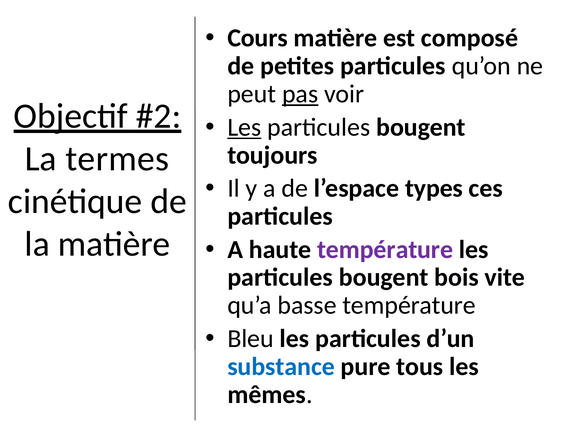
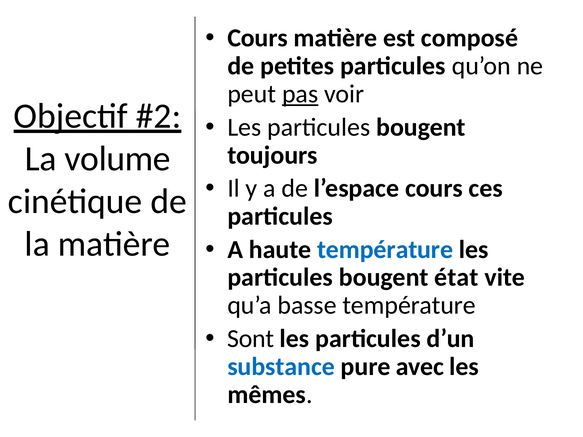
Les underline: present -> none (244, 127)
termes: termes -> volume (118, 159)
l’espace types: types -> cours (434, 188)
température colour: purple -> blue (385, 250)
bois: bois -> état (456, 278)
Bleu: Bleu -> Sont (251, 339)
tous: tous -> avec (420, 367)
